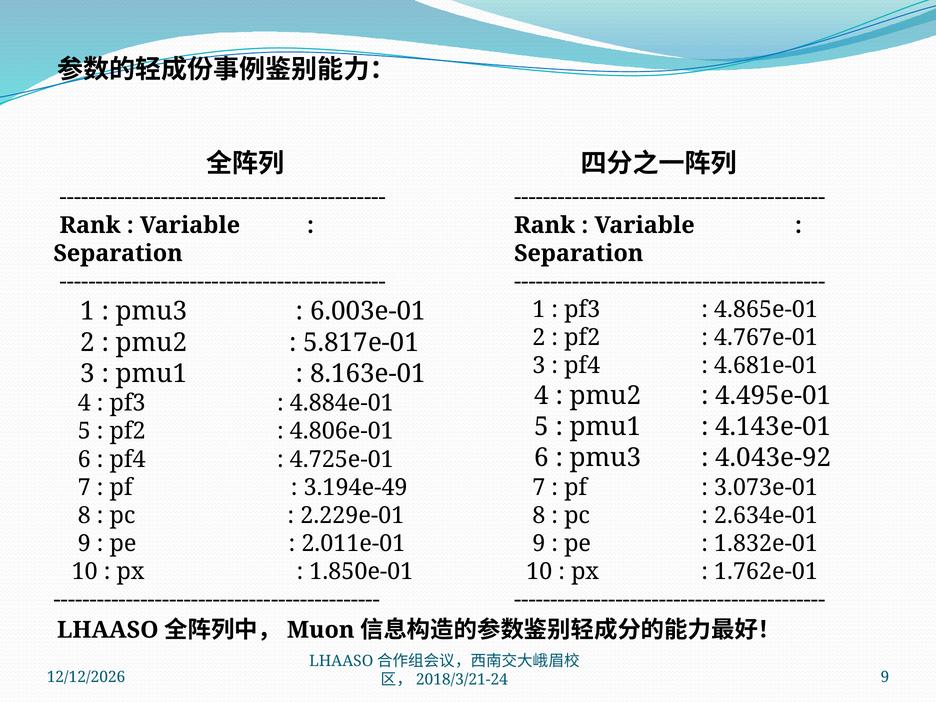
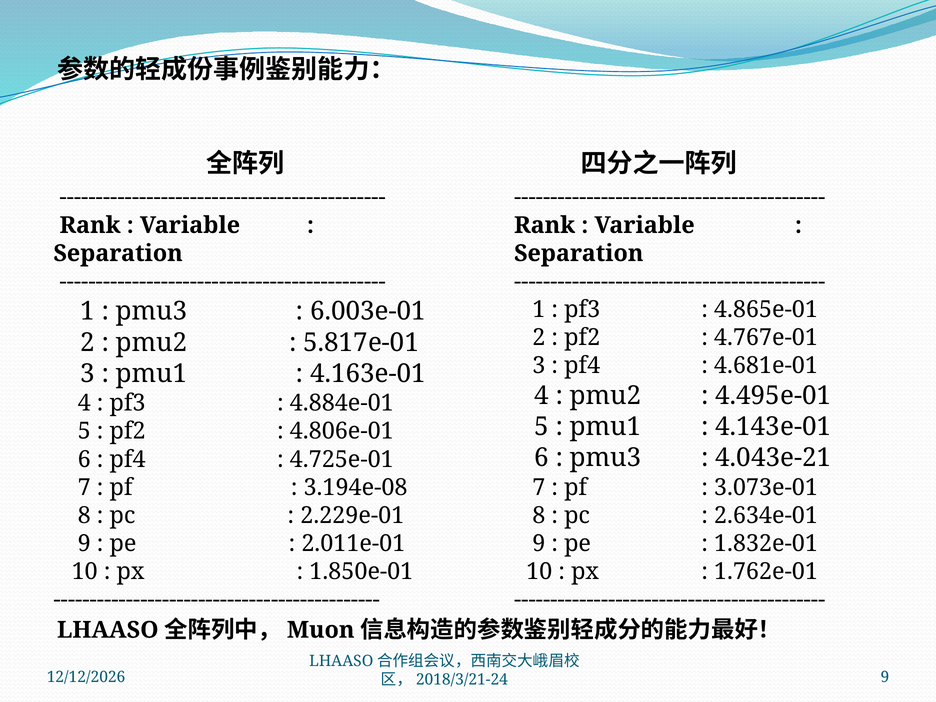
8.163e-01: 8.163e-01 -> 4.163e-01 (368, 374)
4.043e-92: 4.043e-92 -> 4.043e-21 (773, 458)
3.194e-49: 3.194e-49 -> 3.194e-08 (356, 487)
